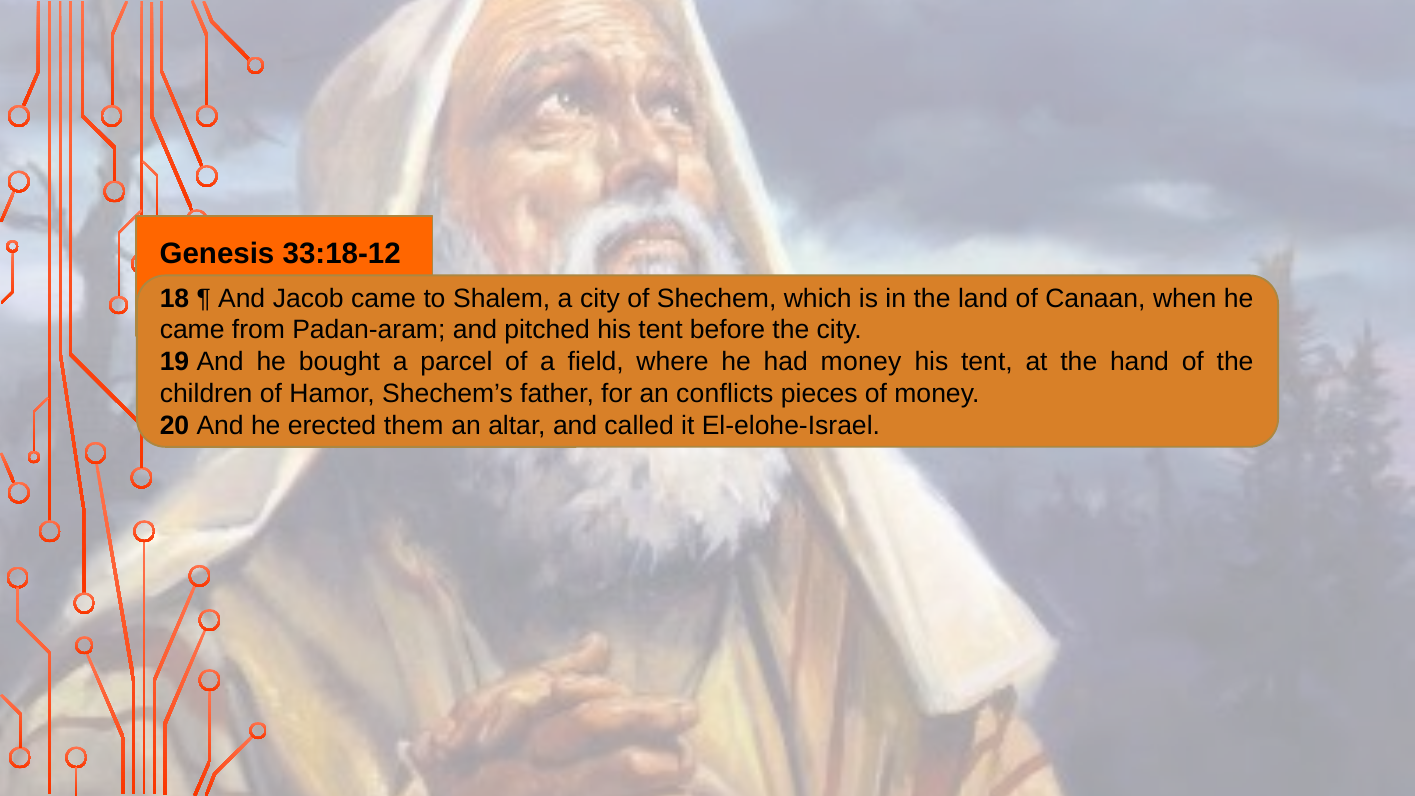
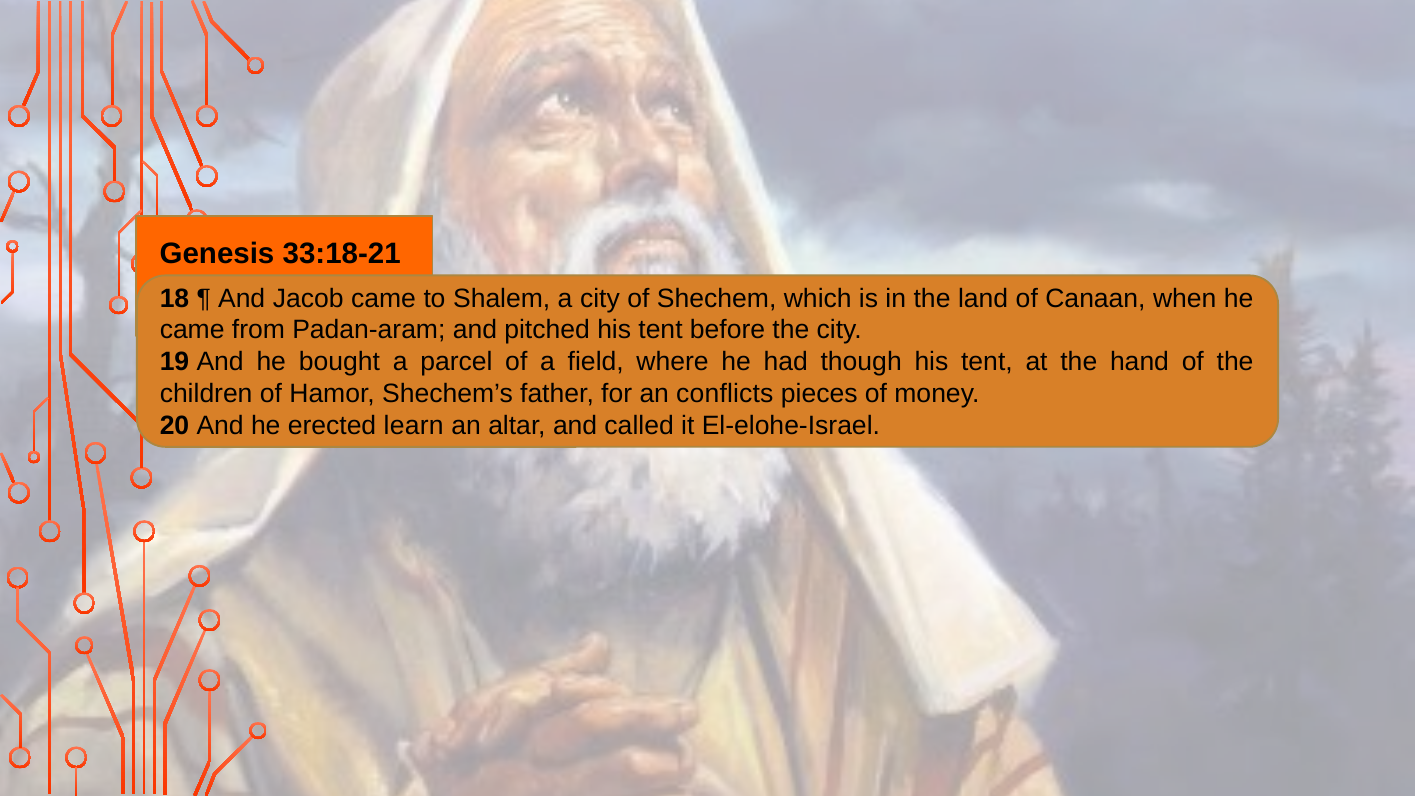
33:18-12: 33:18-12 -> 33:18-21 (342, 254)
had money: money -> though (861, 362)
them: them -> learn (414, 426)
